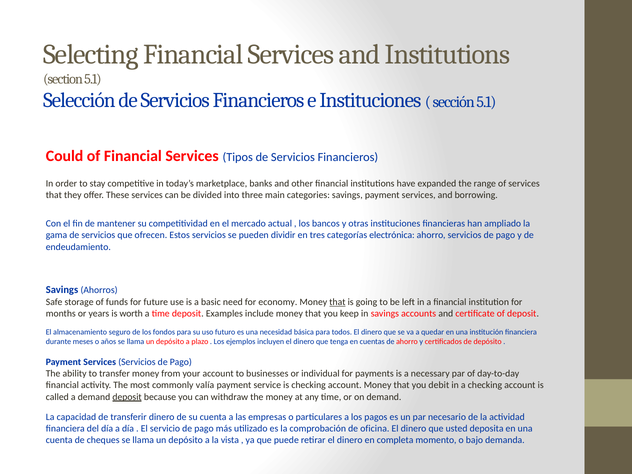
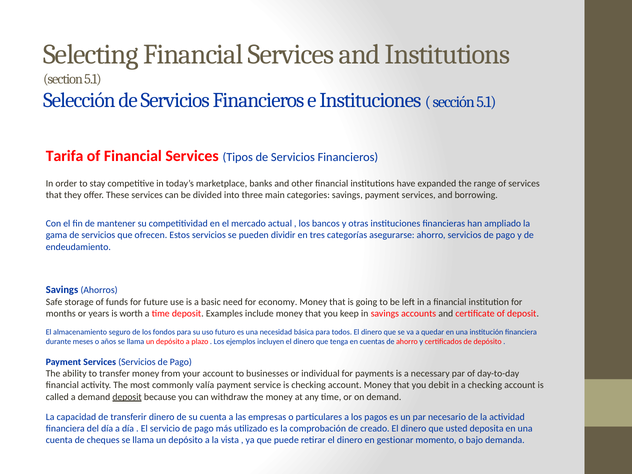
Could: Could -> Tarifa (65, 156)
electrónica: electrónica -> asegurarse (392, 235)
that underline: present -> none (337, 302)
oficina: oficina -> creado (375, 428)
completa: completa -> gestionar (395, 440)
